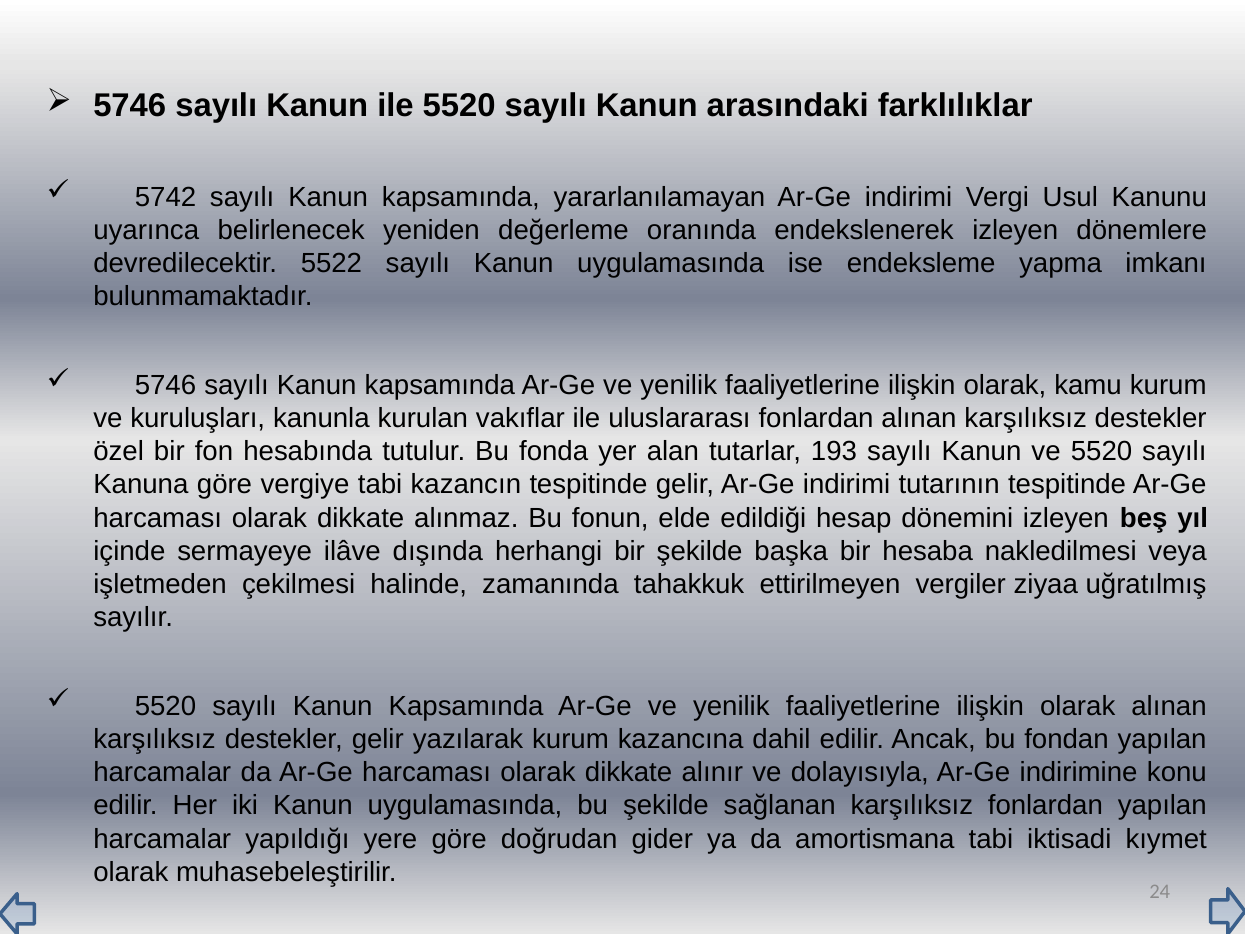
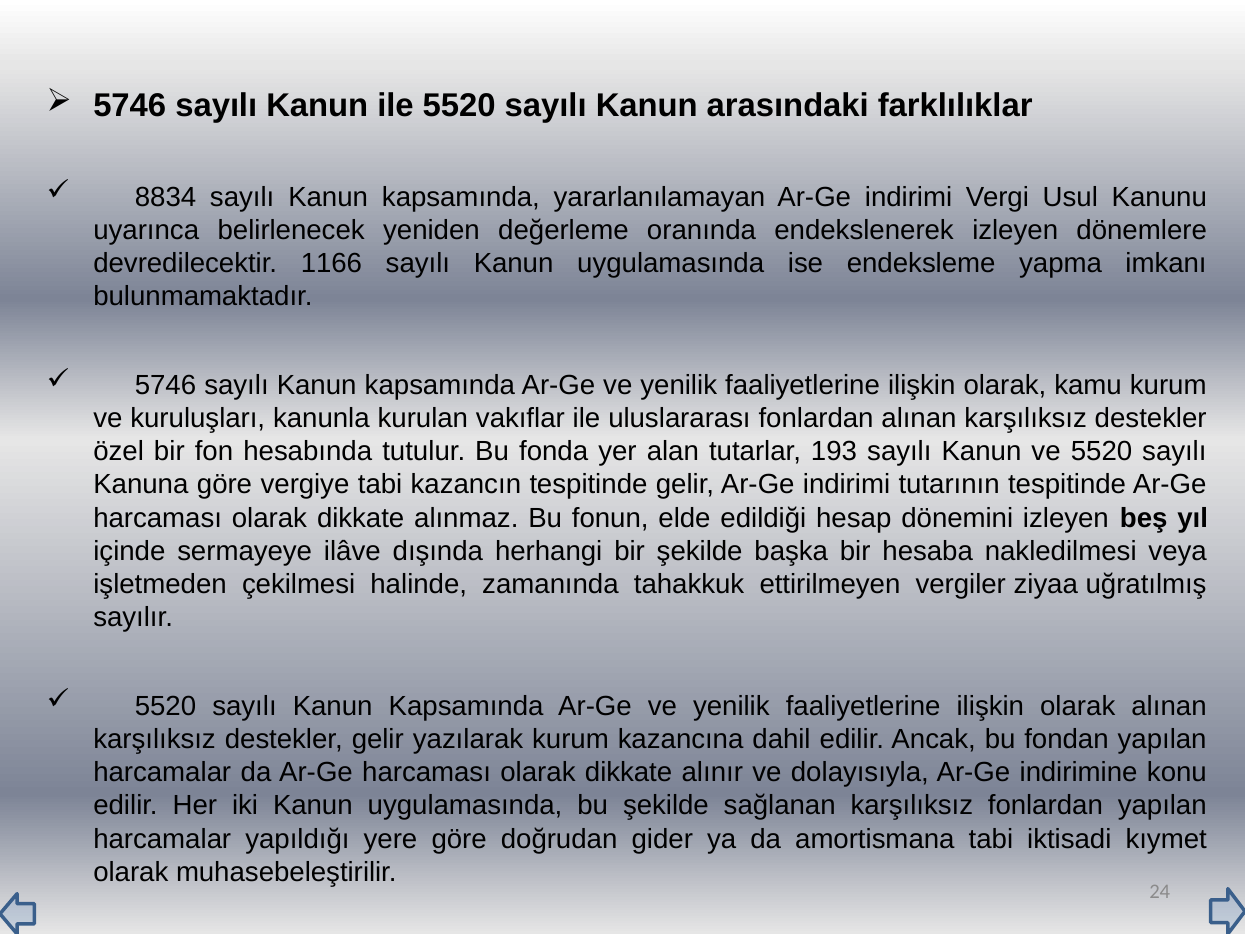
5742: 5742 -> 8834 (166, 197)
5522: 5522 -> 1166 (331, 263)
